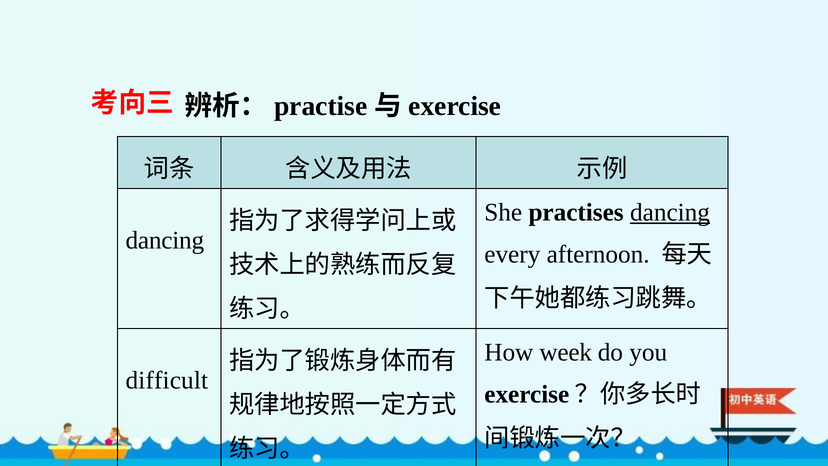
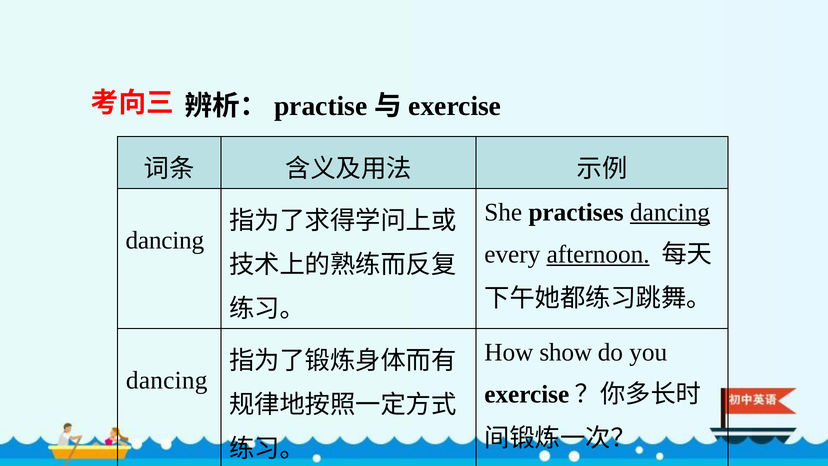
afternoon underline: none -> present (598, 254)
week: week -> show (566, 352)
difficult: difficult -> dancing (167, 380)
